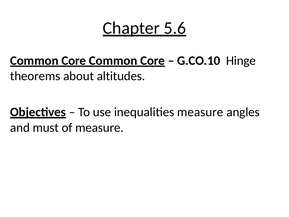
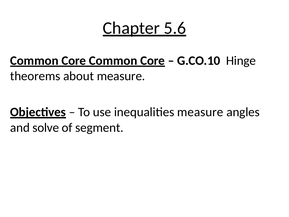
about altitudes: altitudes -> measure (121, 76)
must: must -> solve (46, 127)
of measure: measure -> segment (99, 127)
